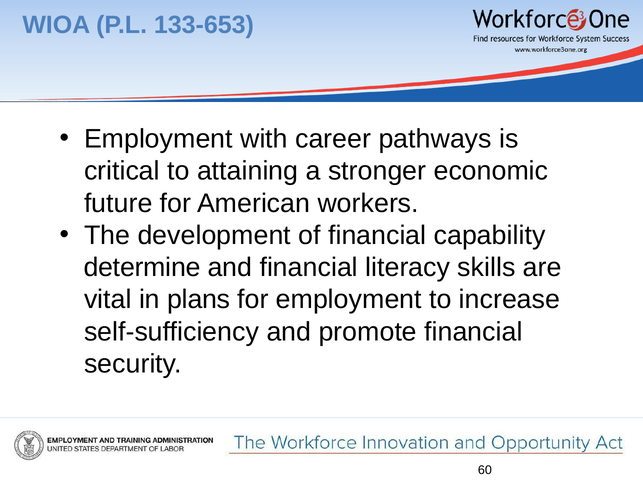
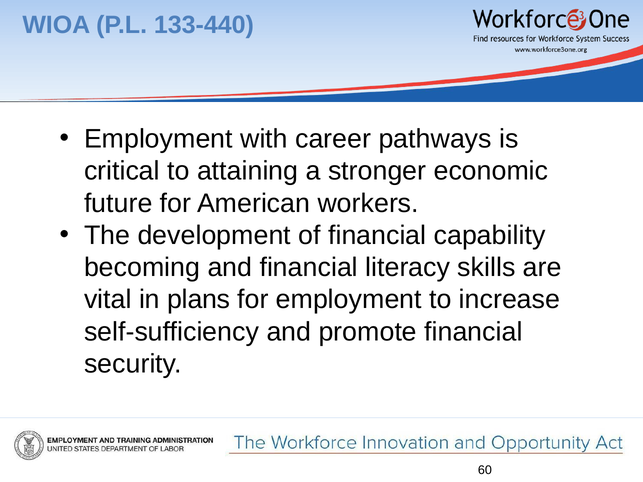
133-653: 133-653 -> 133-440 (204, 25)
determine: determine -> becoming (142, 268)
